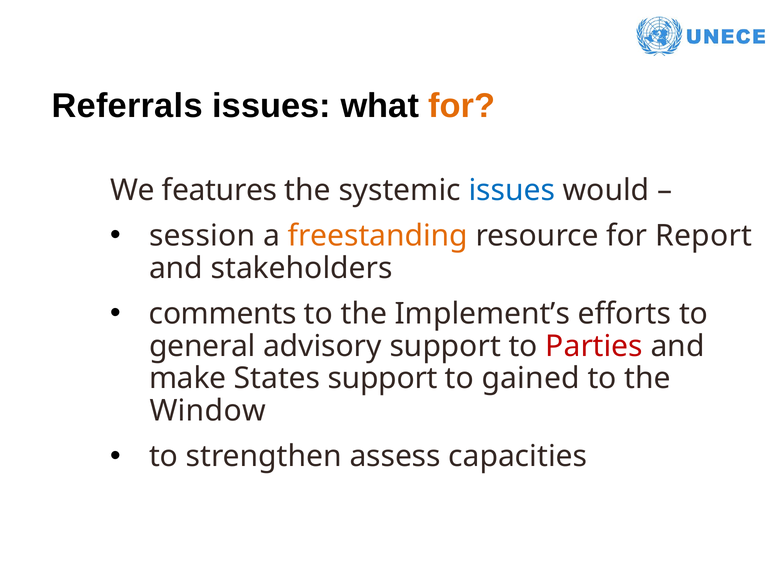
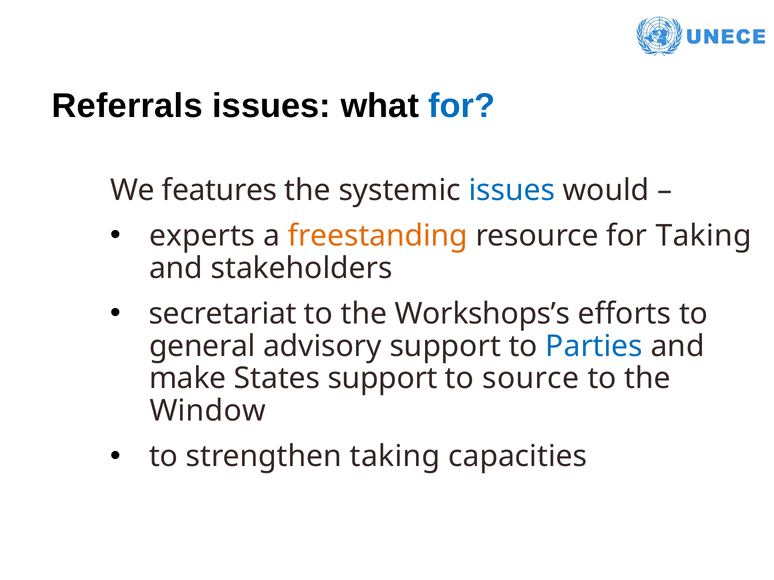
for colour: orange -> blue (462, 106)
session: session -> experts (202, 236)
for Report: Report -> Taking (704, 236)
comments: comments -> secretariat (223, 314)
Implement’s: Implement’s -> Workshops’s (483, 314)
Parties colour: red -> blue (594, 346)
gained: gained -> source (531, 379)
strengthen assess: assess -> taking (395, 457)
